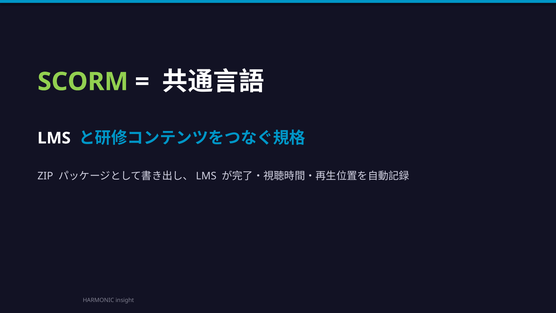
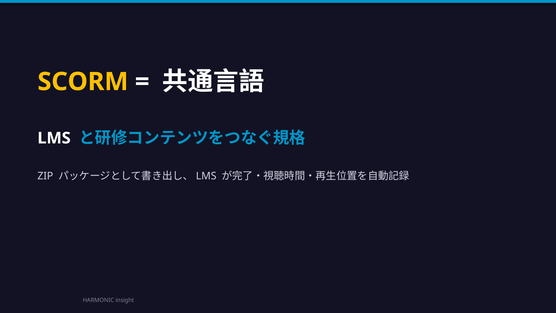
SCORM colour: light green -> yellow (83, 82)
